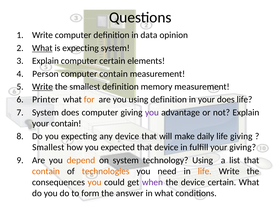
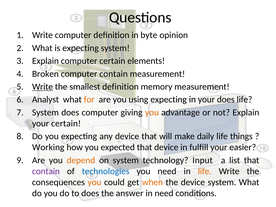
data: data -> byte (149, 35)
What underline: present -> none (42, 48)
Person: Person -> Broken (45, 74)
Printer: Printer -> Analyst (45, 100)
using definition: definition -> expecting (169, 100)
you colour: purple -> orange (152, 112)
your contain: contain -> certain (66, 123)
life giving: giving -> things (241, 136)
Smallest: Smallest -> Working (48, 147)
your giving: giving -> easier (243, 147)
technology Using: Using -> Input (203, 160)
contain colour: orange -> purple (46, 171)
technologies colour: orange -> blue (106, 171)
when colour: purple -> orange (152, 182)
device certain: certain -> system (222, 182)
to form: form -> does (90, 193)
in what: what -> need (164, 193)
